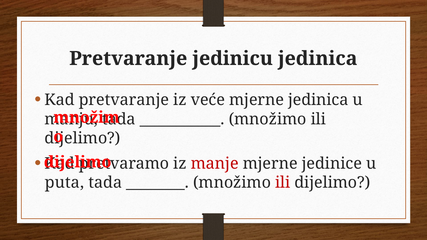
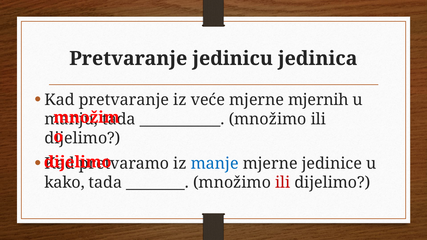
mjerne jedinica: jedinica -> mjernih (318, 100)
manje colour: red -> blue (215, 164)
puta: puta -> kako (65, 183)
